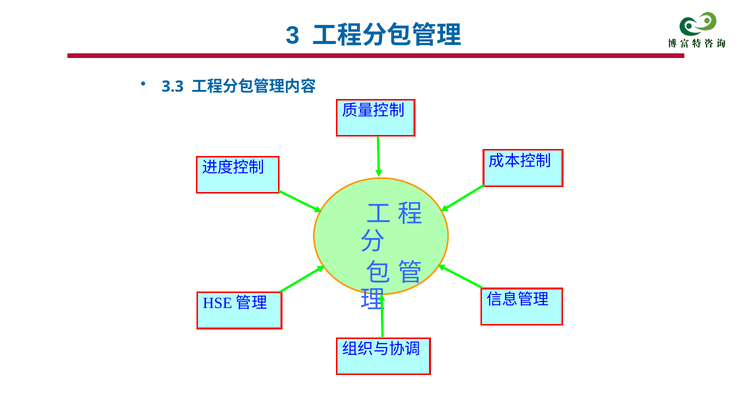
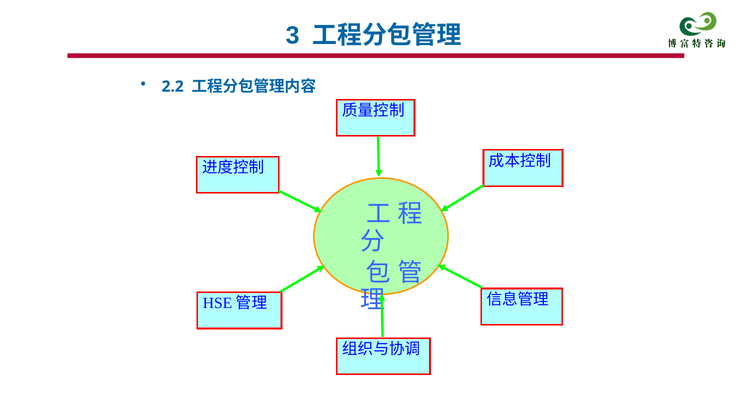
3.3: 3.3 -> 2.2 (173, 86)
